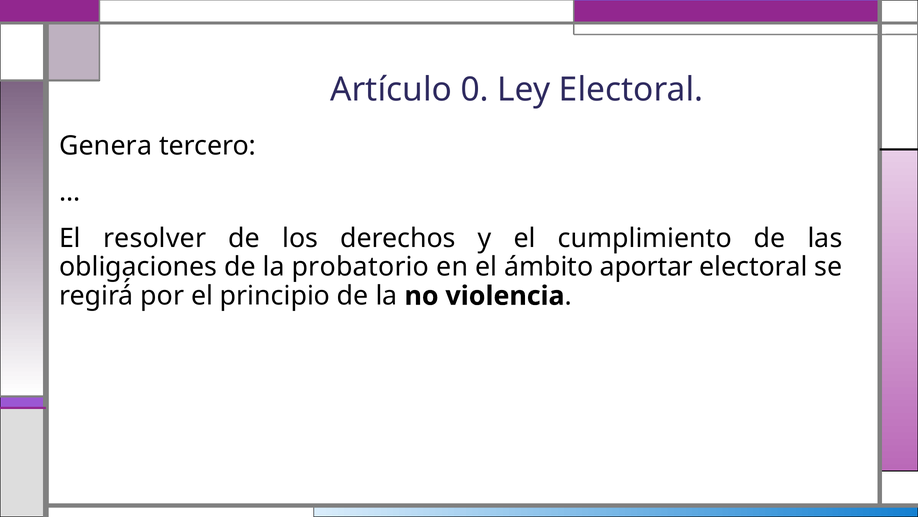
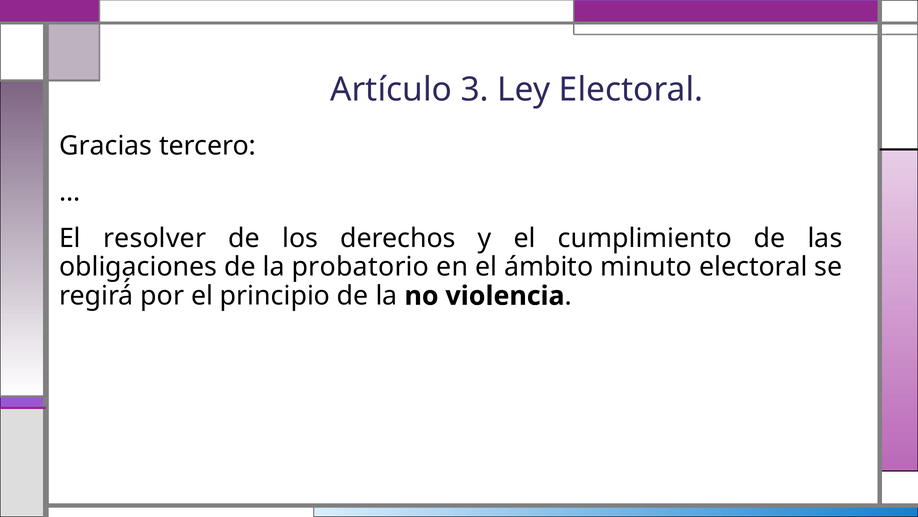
0: 0 -> 3 (475, 89)
Genera: Genera -> Gracias (106, 146)
aportar: aportar -> minuto (646, 267)
